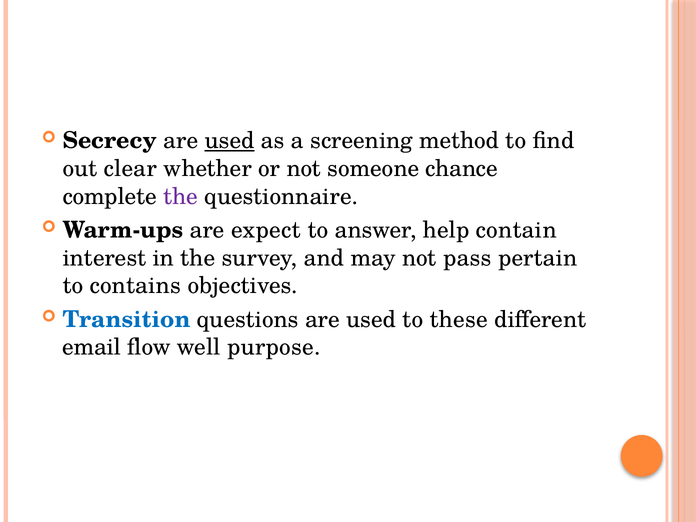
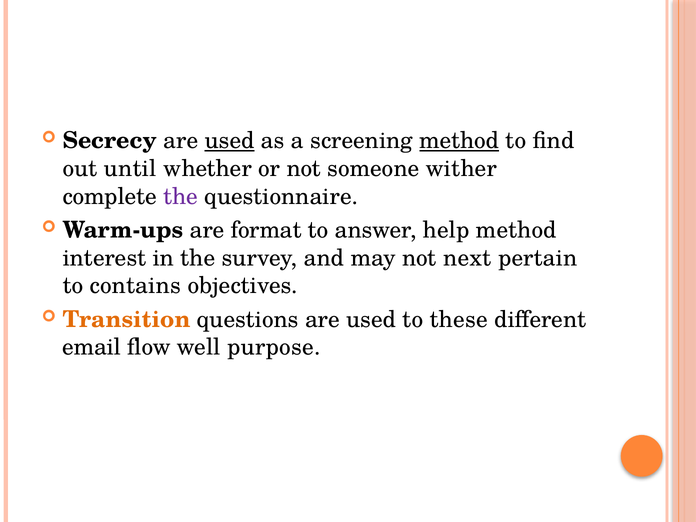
method underline: none -> present (459, 141)
clear: clear -> until (130, 169)
chance: chance -> wither (461, 169)
expect: expect -> format (266, 230)
help contain: contain -> method (516, 230)
pass: pass -> next (467, 258)
Transition colour: blue -> orange (126, 319)
